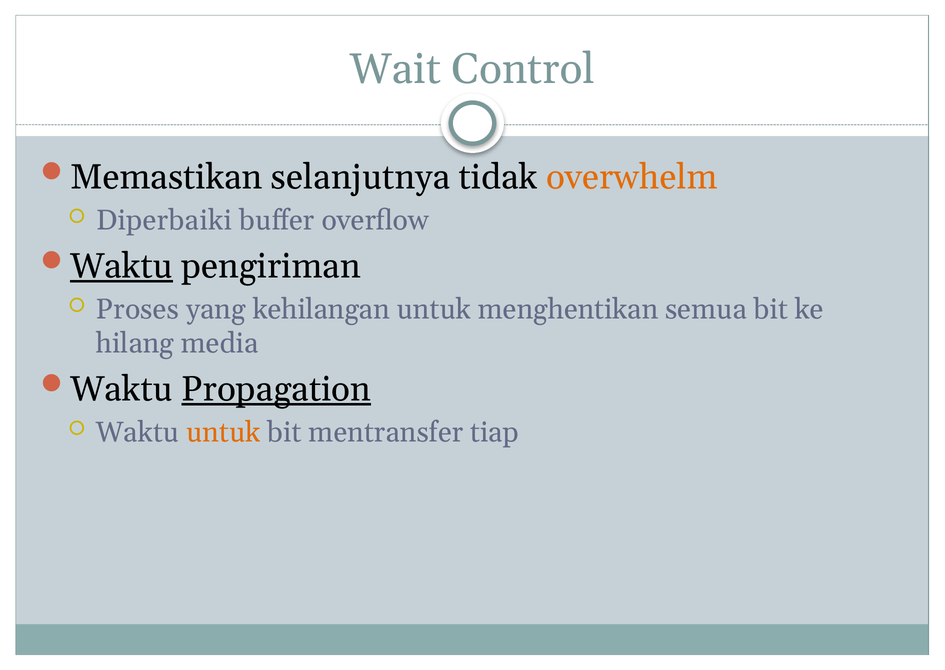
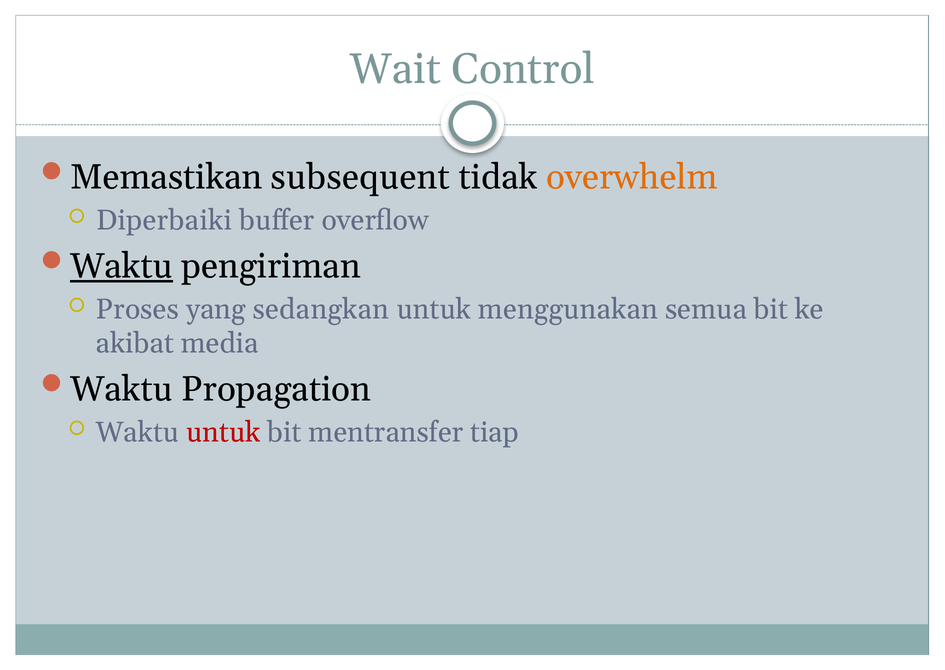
selanjutnya: selanjutnya -> subsequent (361, 177)
kehilangan: kehilangan -> sedangkan (321, 309)
menghentikan: menghentikan -> menggunakan (568, 309)
hilang: hilang -> akibat (135, 343)
Propagation underline: present -> none (276, 389)
untuk colour: orange -> red (223, 432)
